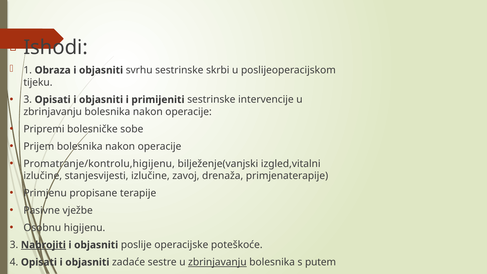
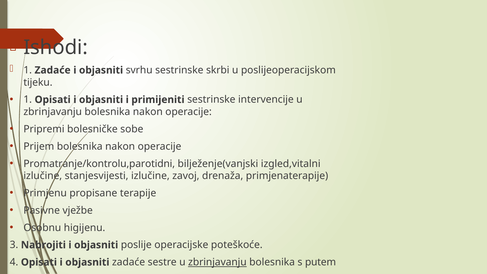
1 Obraza: Obraza -> Zadaće (53, 70)
3: 3 -> 1 (28, 100)
Promatranje/kontrolu,higijenu: Promatranje/kontrolu,higijenu -> Promatranje/kontrolu,parotidni (99, 164)
Nabrojiti underline: present -> none (43, 245)
